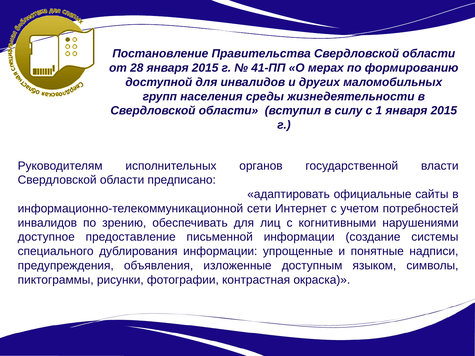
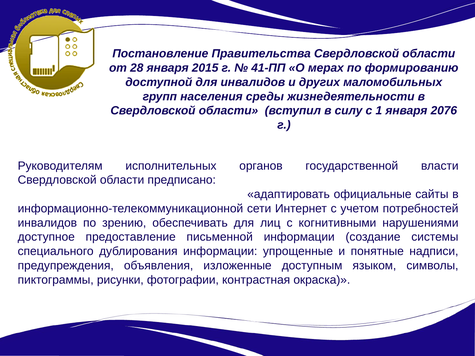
1 января 2015: 2015 -> 2076 (444, 111)
